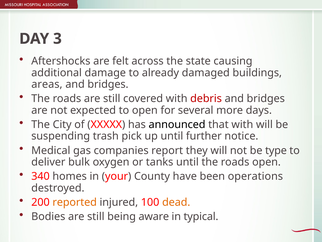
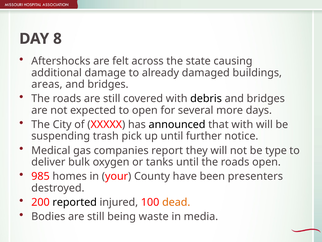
3: 3 -> 8 (57, 39)
debris colour: red -> black (206, 98)
340: 340 -> 985 (40, 176)
operations: operations -> presenters (255, 176)
reported colour: orange -> black (75, 202)
aware: aware -> waste (154, 216)
typical: typical -> media (201, 216)
